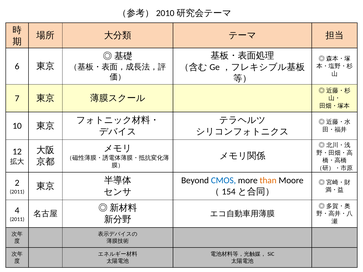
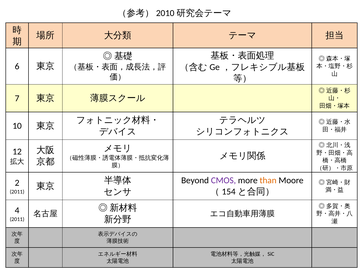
CMOS colour: blue -> purple (223, 181)
